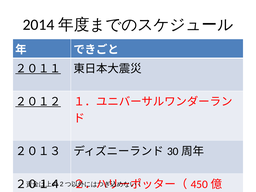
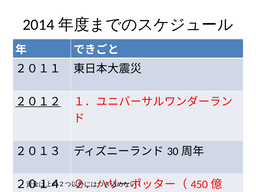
２０１１ underline: present -> none (38, 69)
